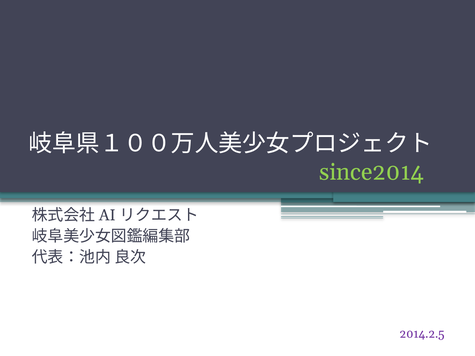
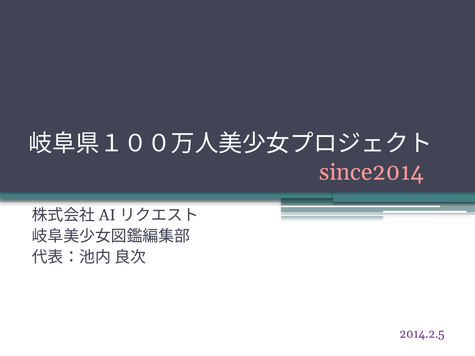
since2014 colour: light green -> pink (372, 172)
